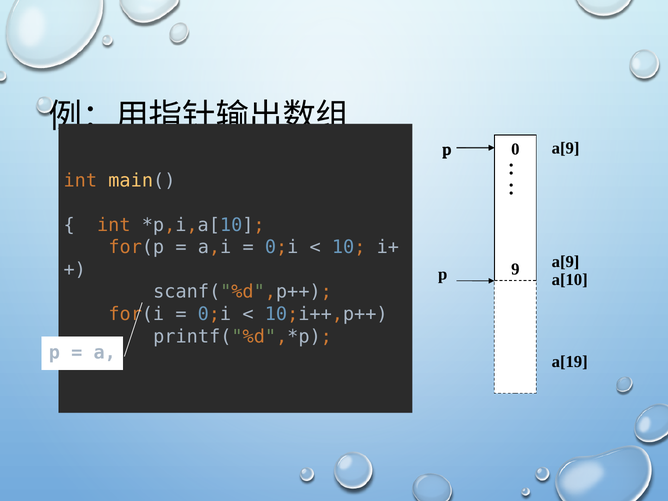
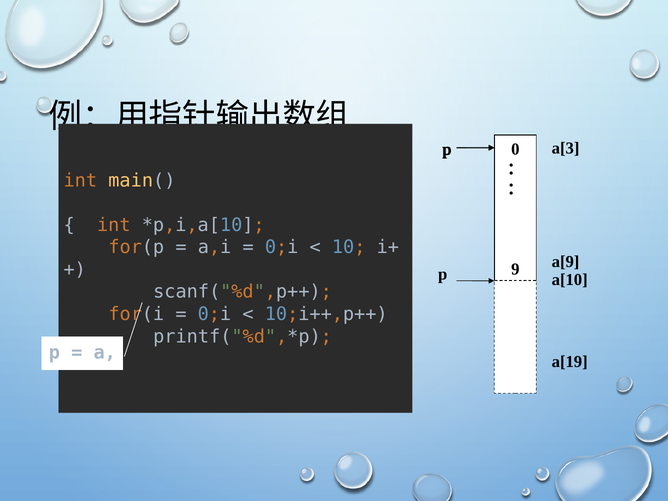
a[9: a[9 -> a[3 (566, 148)
